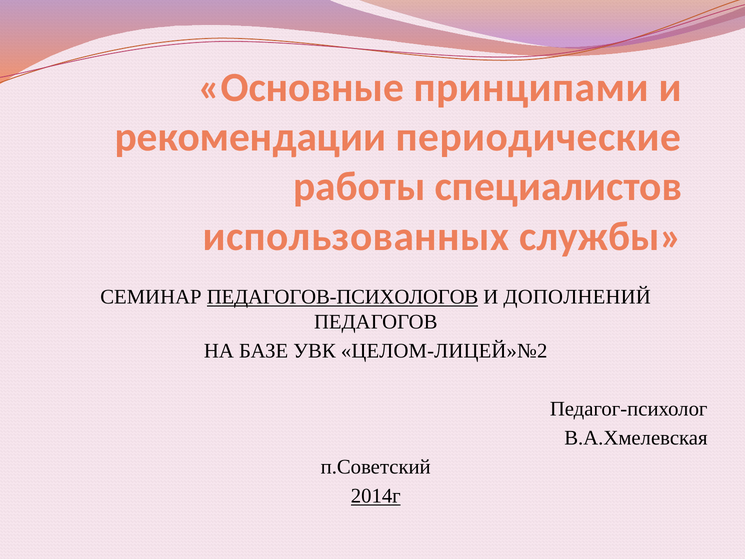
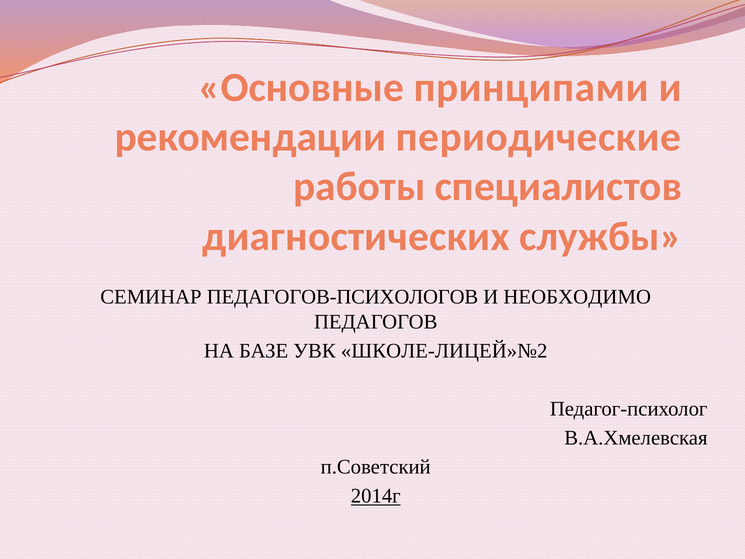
использованных: использованных -> диагностических (356, 236)
ПЕДАГОГОВ-ПСИХОЛОГОВ underline: present -> none (343, 297)
ДОПОЛНЕНИЙ: ДОПОЛНЕНИЙ -> НЕОБХОДИМО (577, 297)
ЦЕЛОМ-ЛИЦЕЙ»№2: ЦЕЛОМ-ЛИЦЕЙ»№2 -> ШКОЛЕ-ЛИЦЕЙ»№2 (444, 351)
